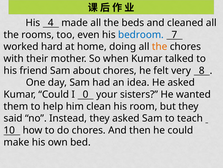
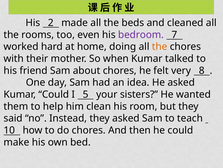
4: 4 -> 2 (51, 23)
bedroom colour: blue -> purple (141, 35)
0: 0 -> 5 (86, 94)
